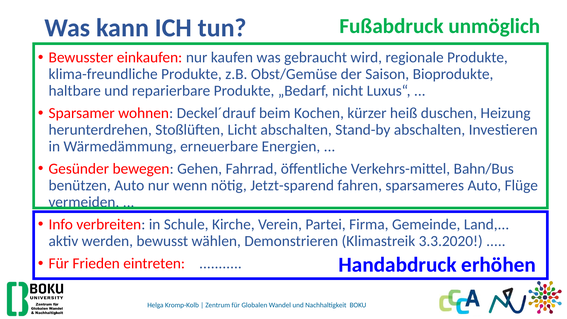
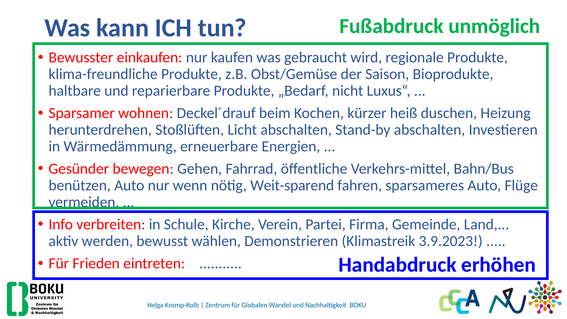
Jetzt-sparend: Jetzt-sparend -> Weit-sparend (292, 185)
3.3.2020: 3.3.2020 -> 3.9.2023 (451, 241)
